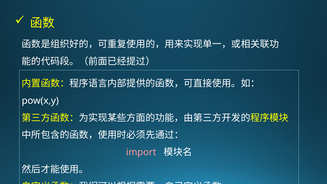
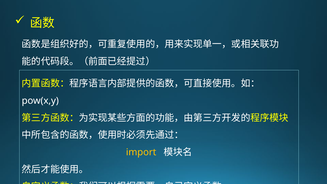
import colour: pink -> yellow (141, 152)
